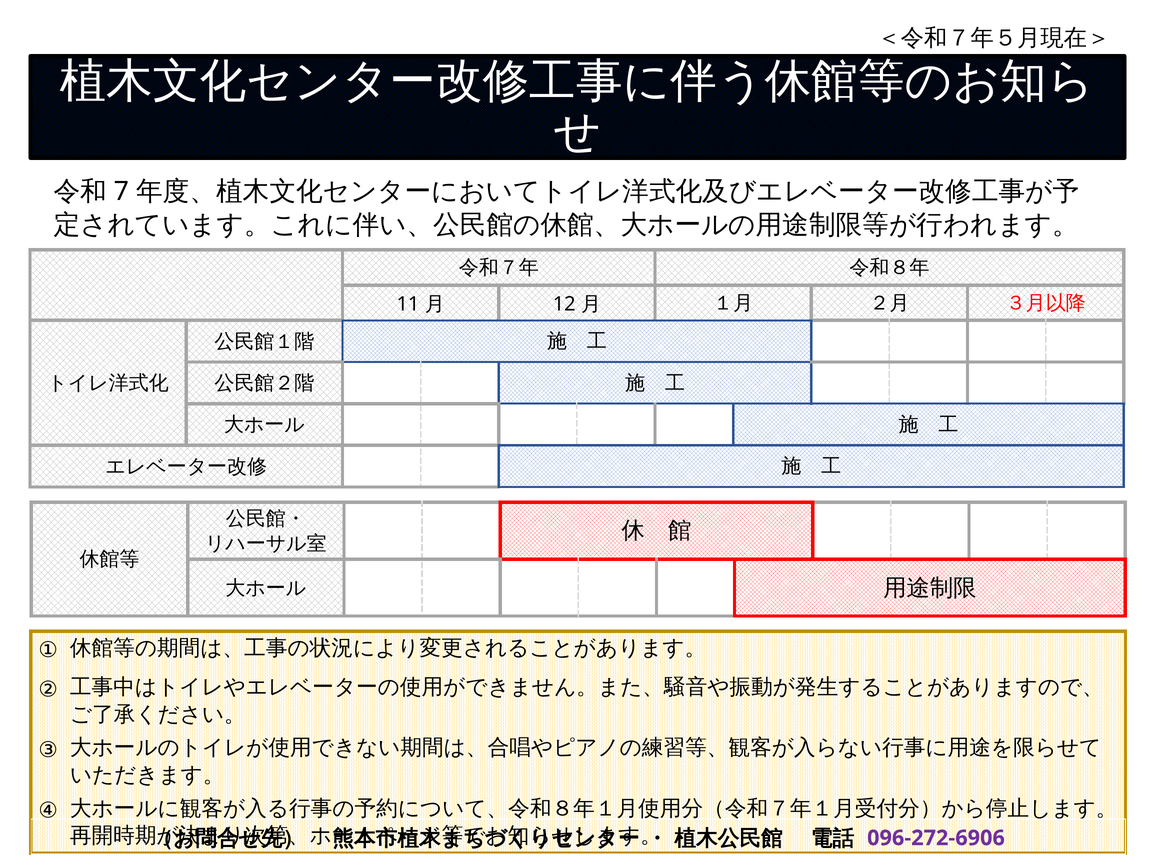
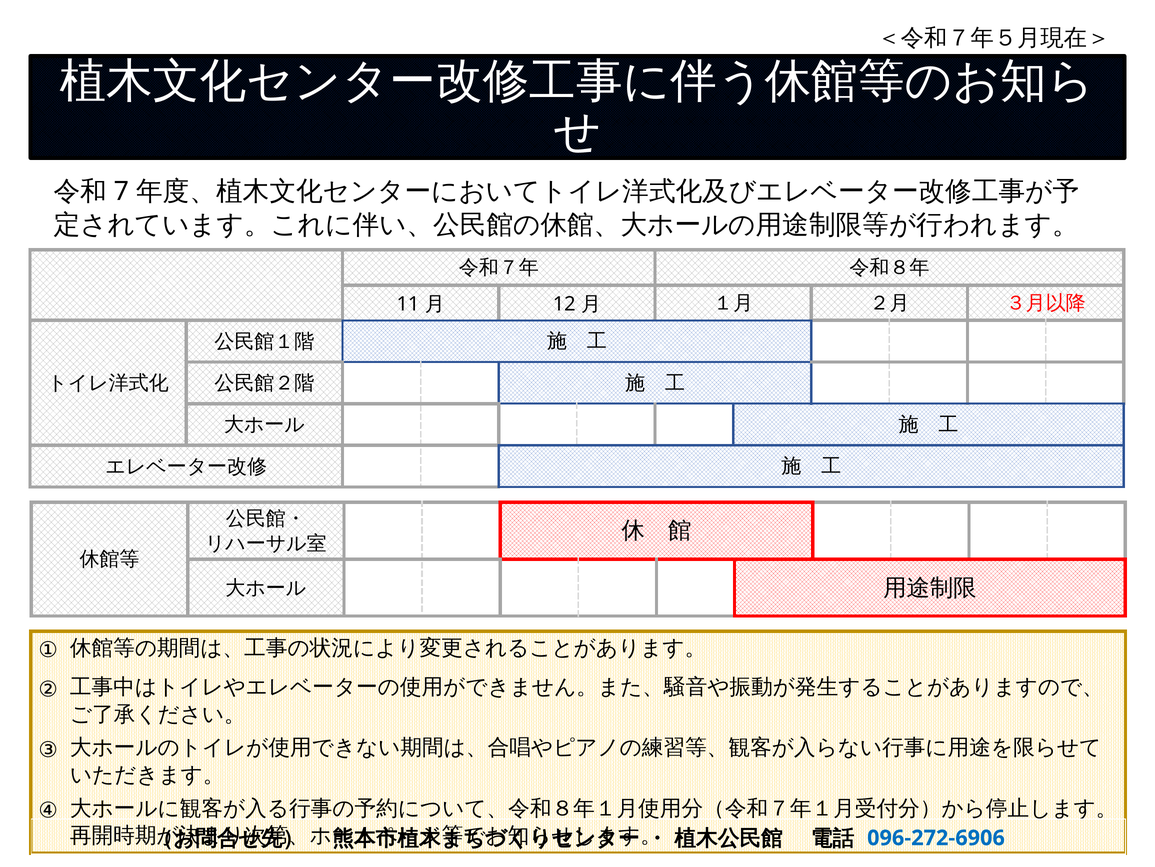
096-272-6906 colour: purple -> blue (936, 837)
